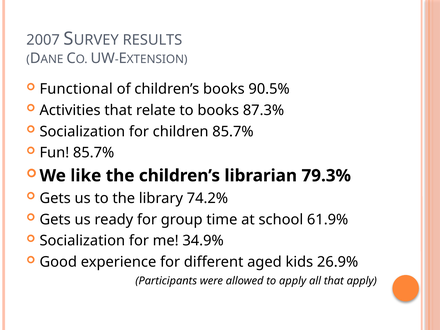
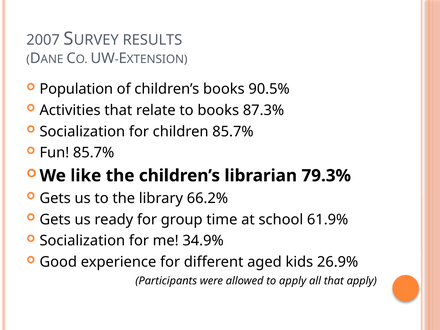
Functional: Functional -> Population (76, 89)
74.2%: 74.2% -> 66.2% (207, 198)
